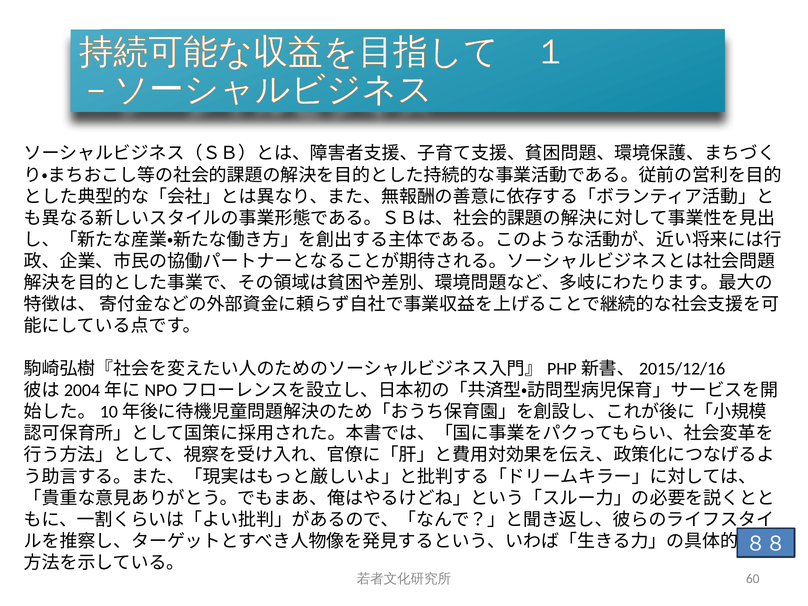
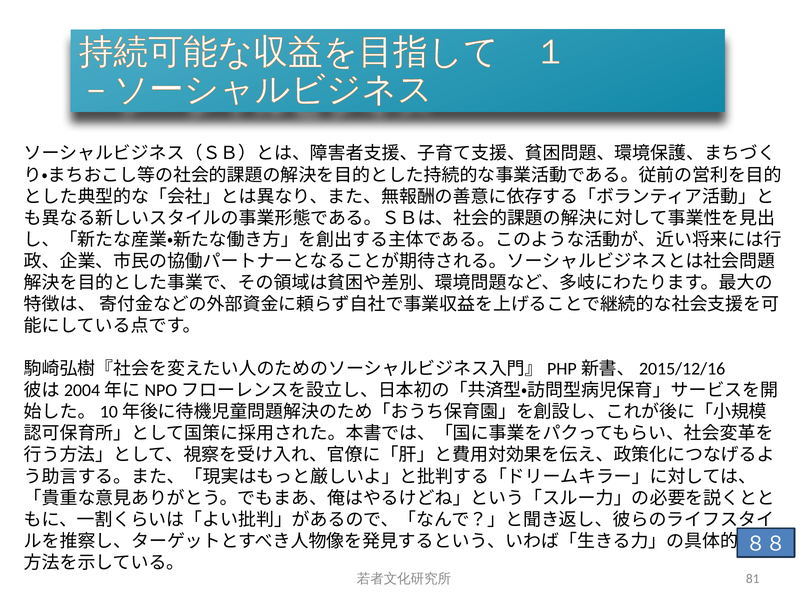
60: 60 -> 81 (753, 579)
